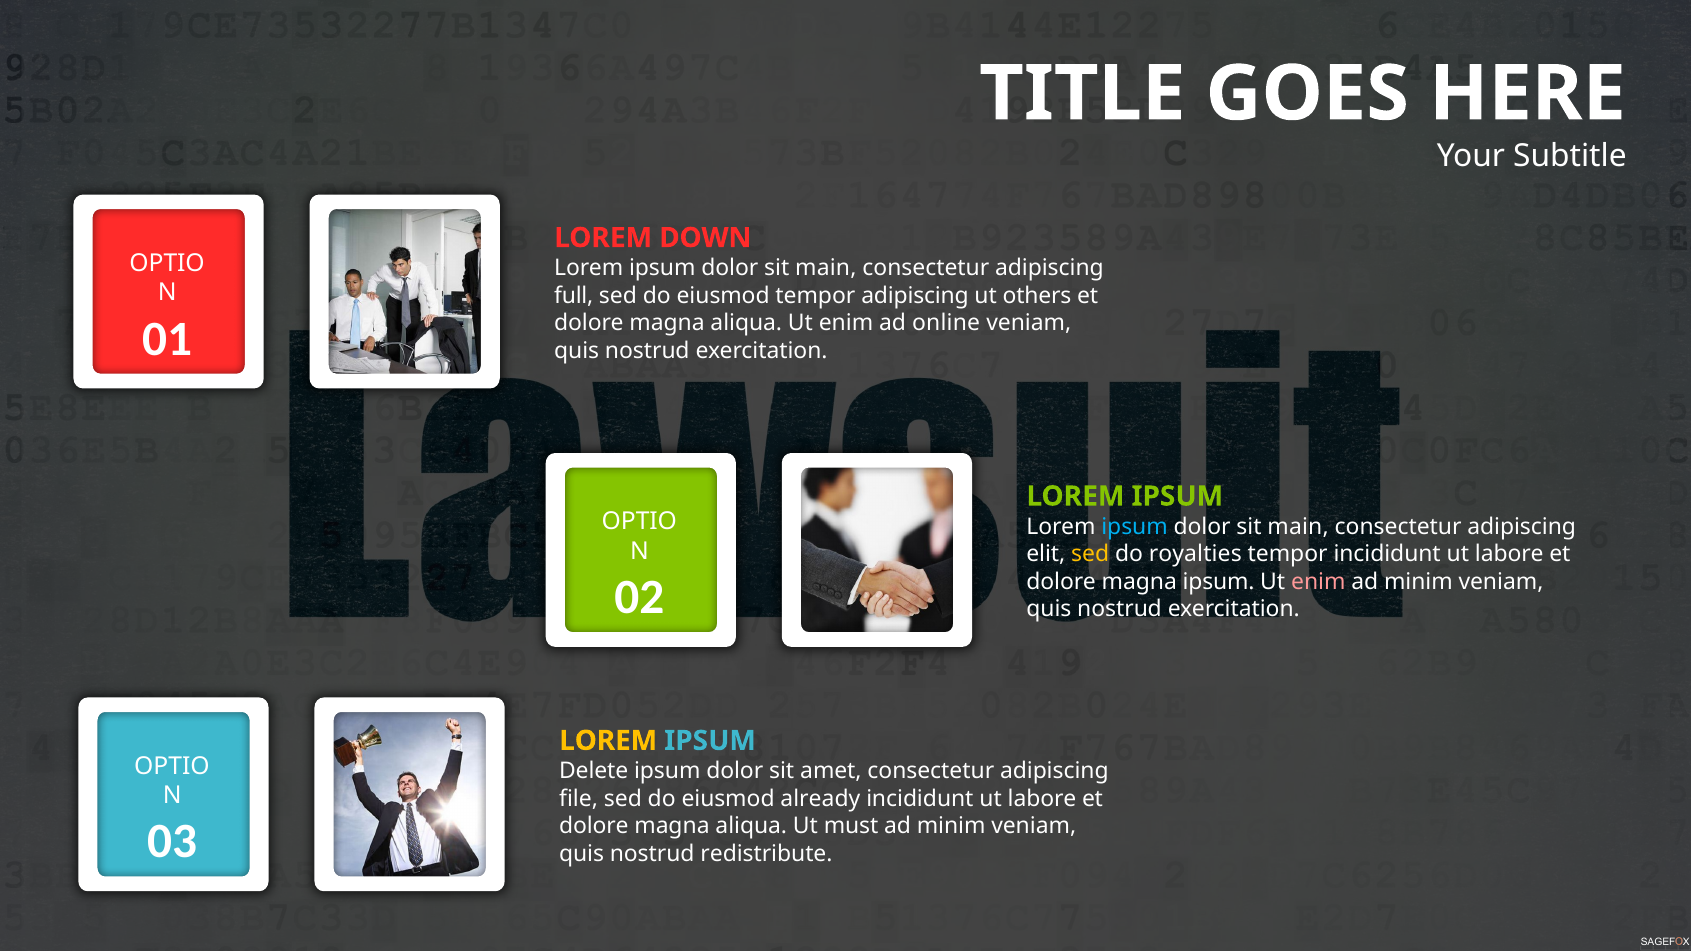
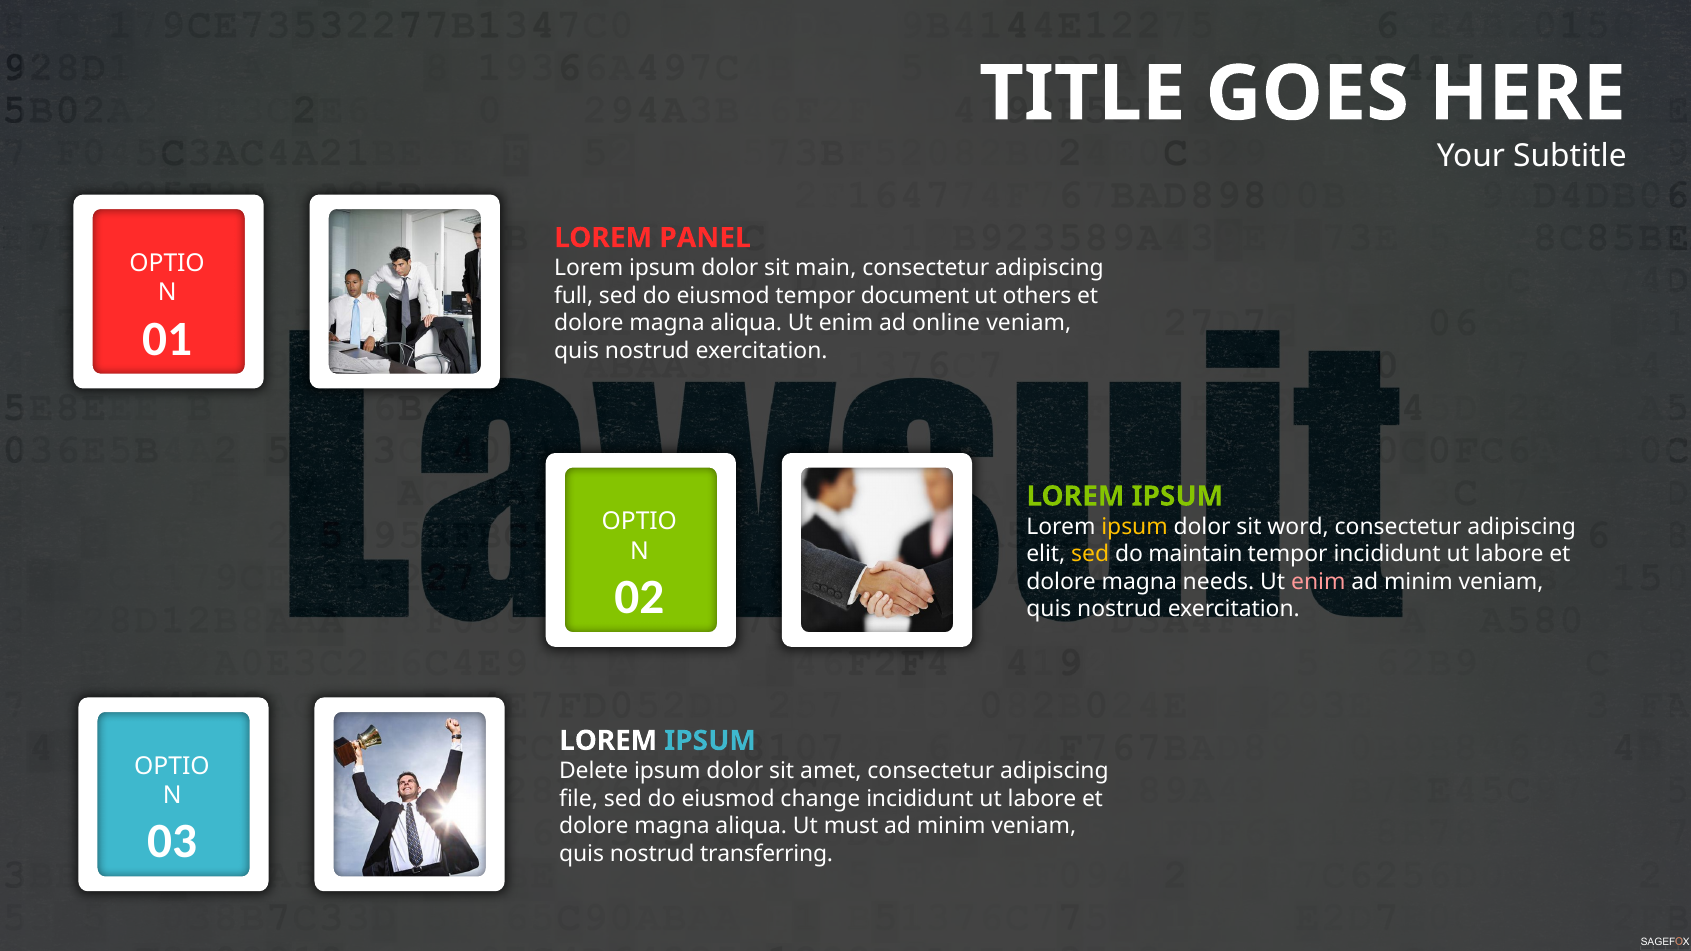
DOWN: DOWN -> PANEL (705, 238)
tempor adipiscing: adipiscing -> document (915, 296)
ipsum colour: light blue -> yellow (1135, 527)
main: main -> word (1298, 527)
royalties: royalties -> maintain (1195, 554)
magna ipsum: ipsum -> needs (1218, 582)
LOREM colour: yellow -> white (608, 741)
already: already -> change (820, 799)
redistribute: redistribute -> transferring (767, 854)
